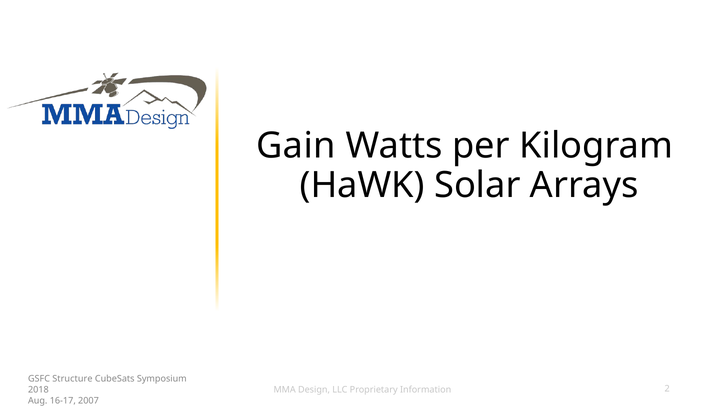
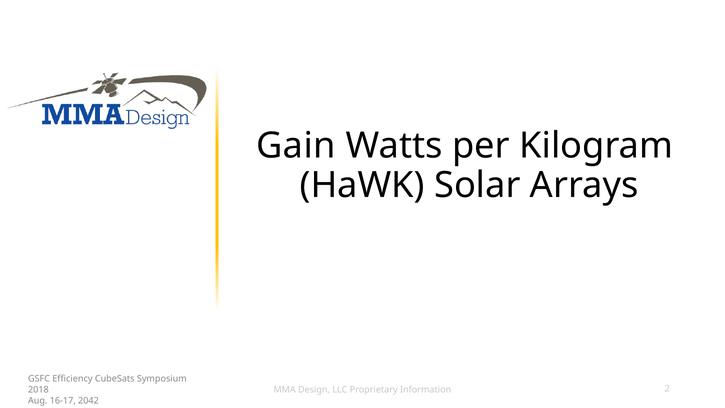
Structure: Structure -> Efficiency (72, 379)
2007: 2007 -> 2042 (88, 400)
